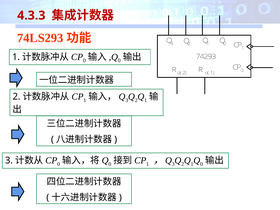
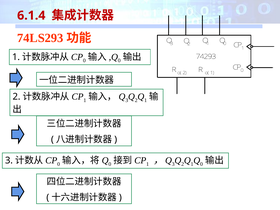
4.3.3: 4.3.3 -> 6.1.4 (31, 15)
